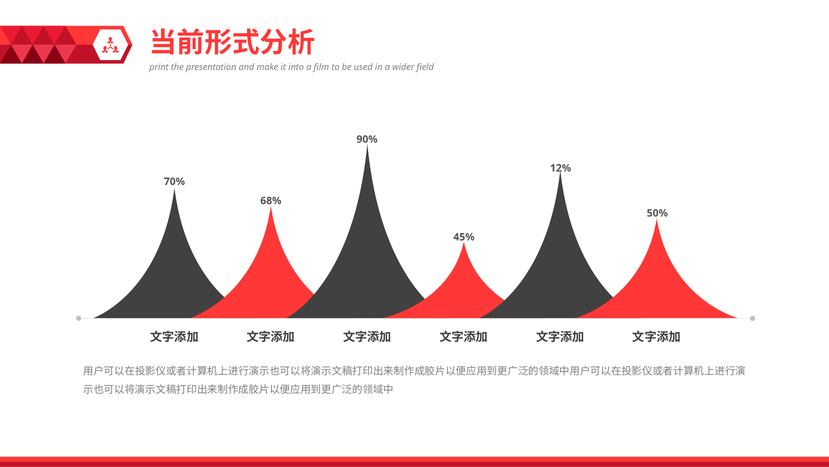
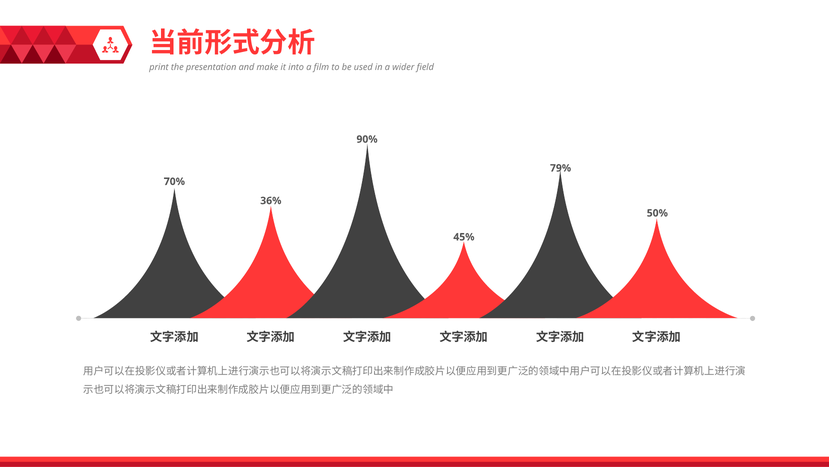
12%: 12% -> 79% (561, 168)
68%: 68% -> 36% (271, 200)
